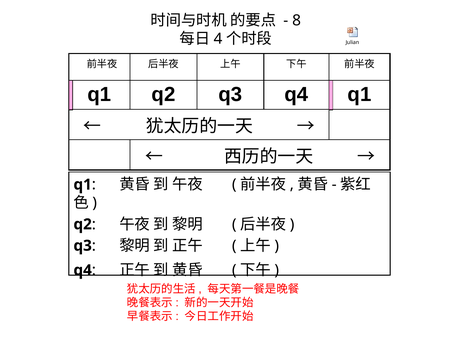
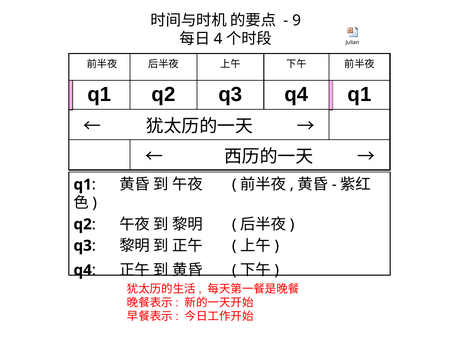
8: 8 -> 9 (297, 21)
